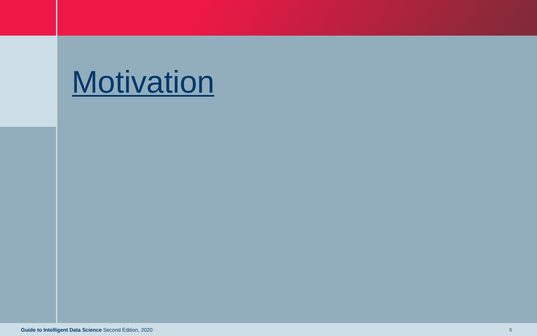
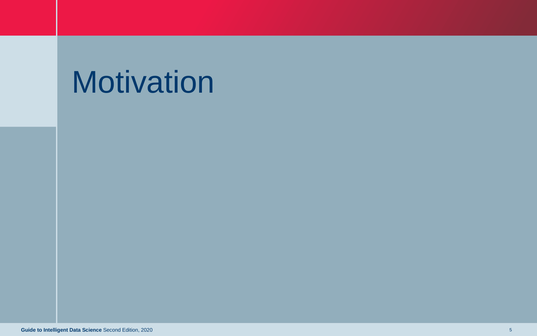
Motivation underline: present -> none (143, 82)
